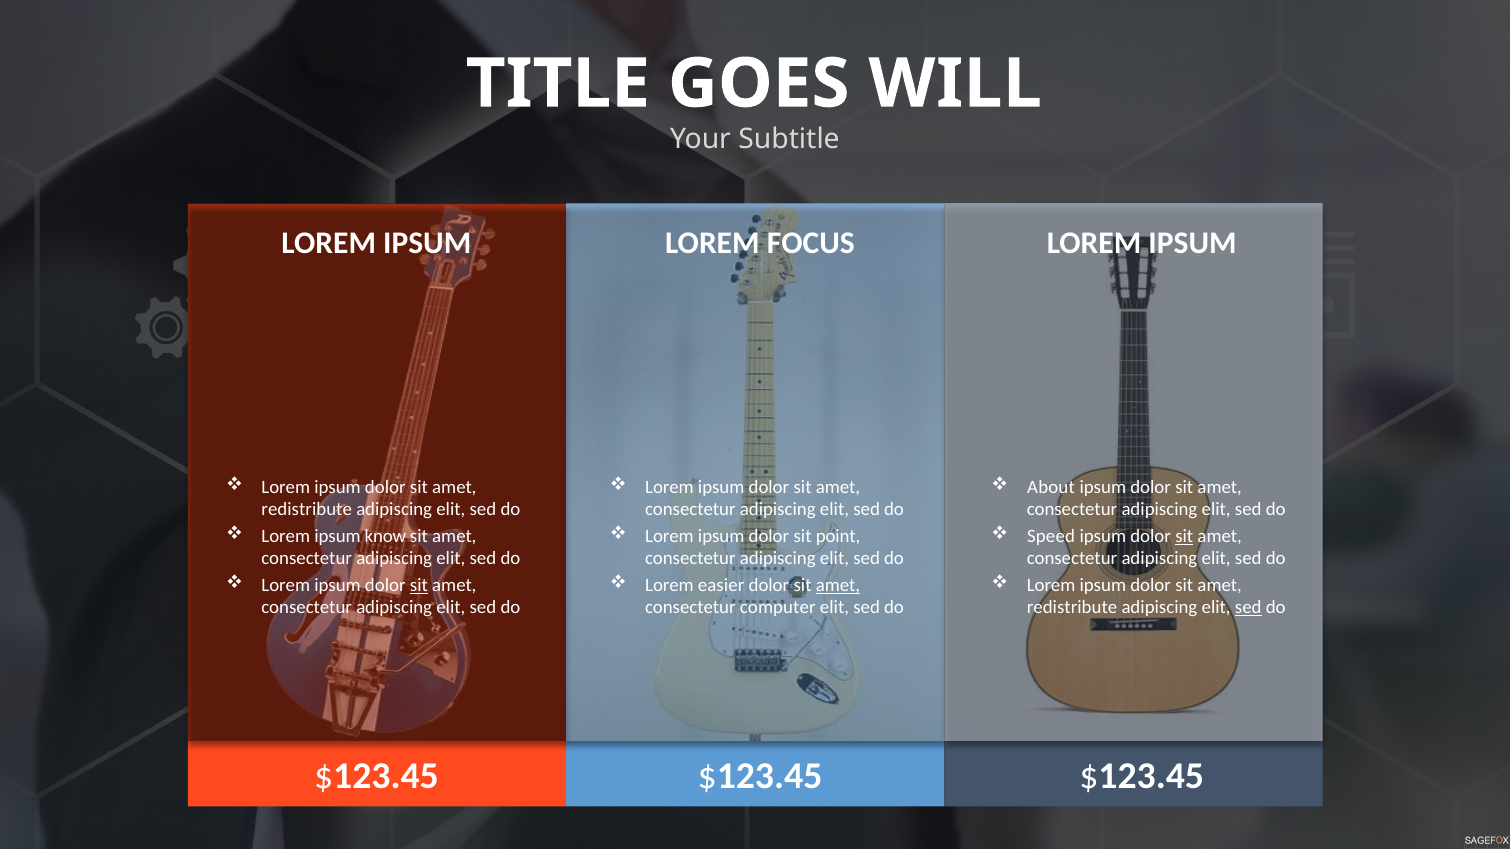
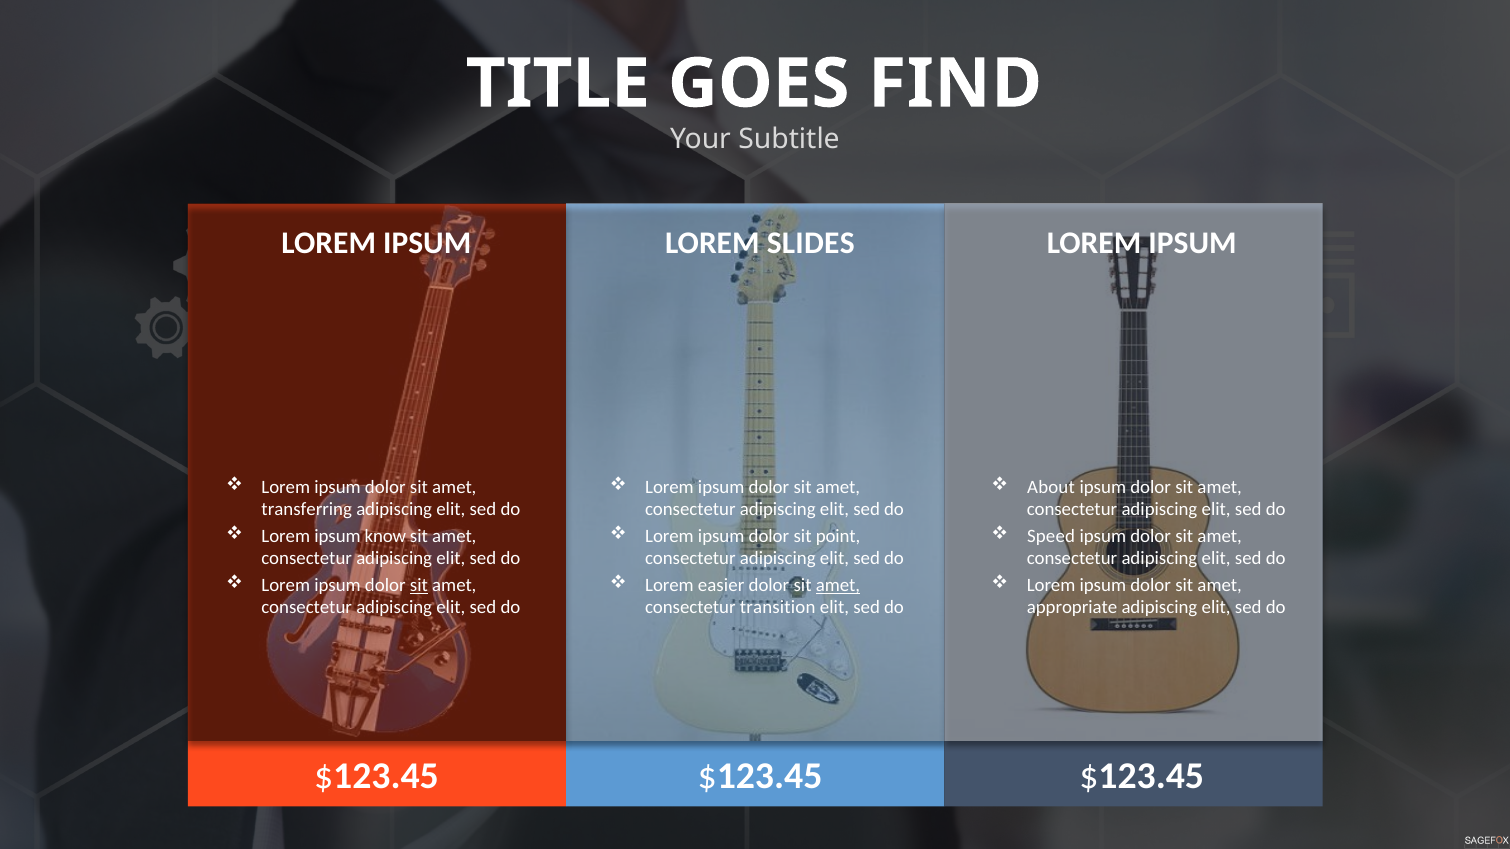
WILL: WILL -> FIND (955, 84)
FOCUS: FOCUS -> SLIDES (811, 243)
redistribute: redistribute -> transferring (307, 510)
sit underline: present -> none (1184, 536)
computer: computer -> transition (778, 608)
redistribute: redistribute -> appropriate (1072, 608)
sed underline: present -> none (1248, 608)
